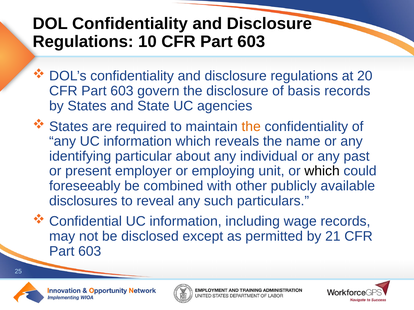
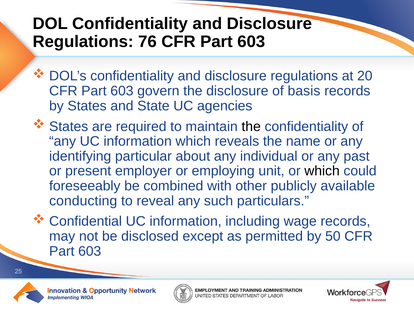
10: 10 -> 76 (147, 42)
the colour: orange -> black (251, 127)
disclosures: disclosures -> conducting (83, 201)
21: 21 -> 50 (333, 237)
